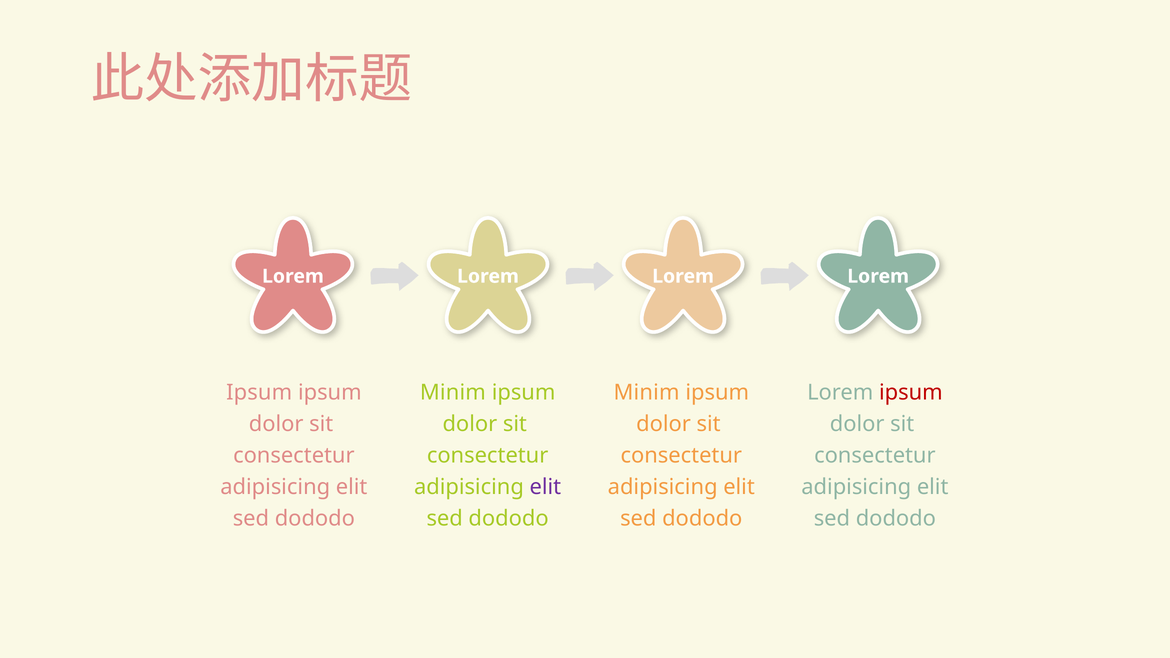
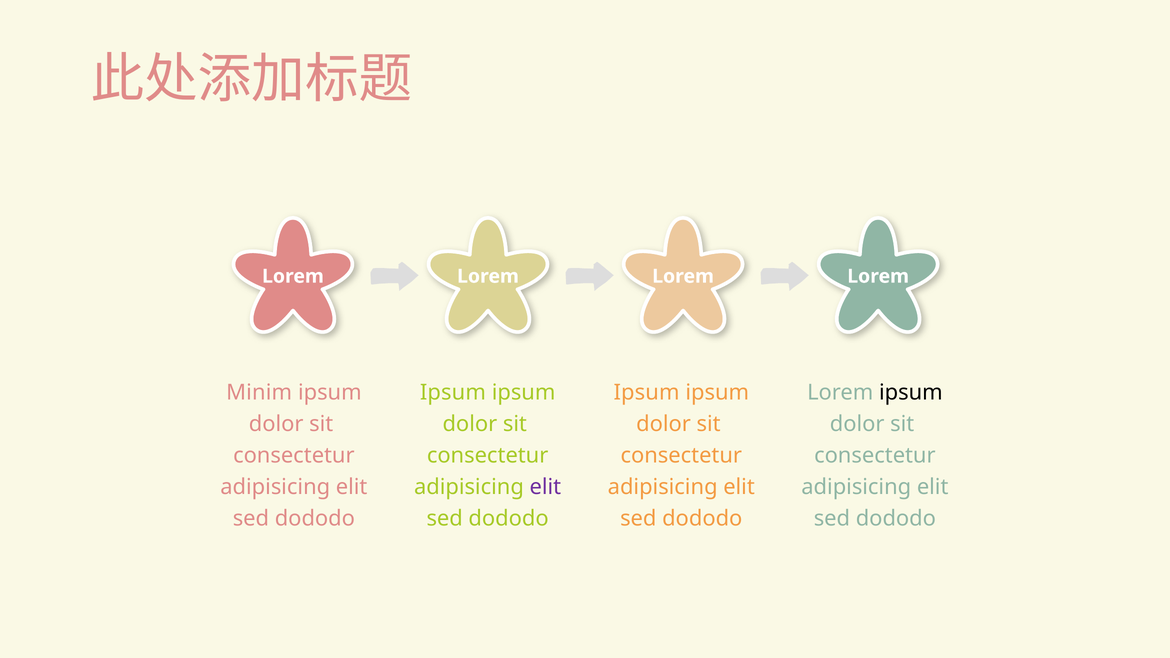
Ipsum: Ipsum -> Minim (259, 393)
Minim: Minim -> Ipsum (453, 393)
Minim: Minim -> Ipsum (647, 393)
ipsum colour: red -> black (911, 393)
